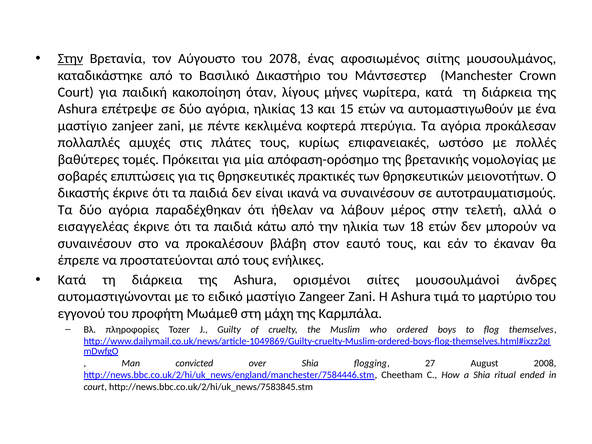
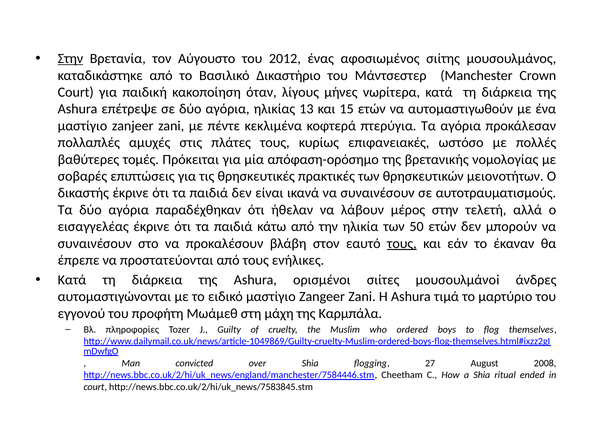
2078: 2078 -> 2012 (285, 59)
18: 18 -> 50 (417, 227)
τους underline: none -> present (402, 243)
